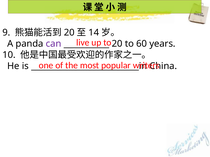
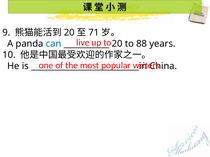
14: 14 -> 71 (94, 33)
can colour: purple -> blue (54, 44)
60: 60 -> 88 (142, 44)
